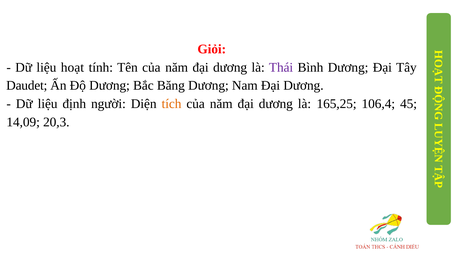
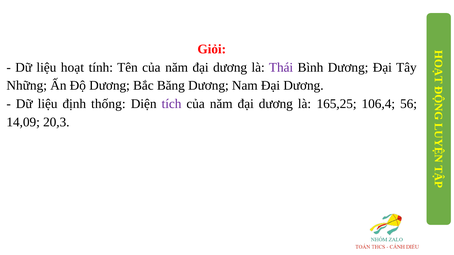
Daudet: Daudet -> Những (27, 86)
người: người -> thống (108, 104)
tích colour: orange -> purple (172, 104)
45: 45 -> 56 (409, 104)
